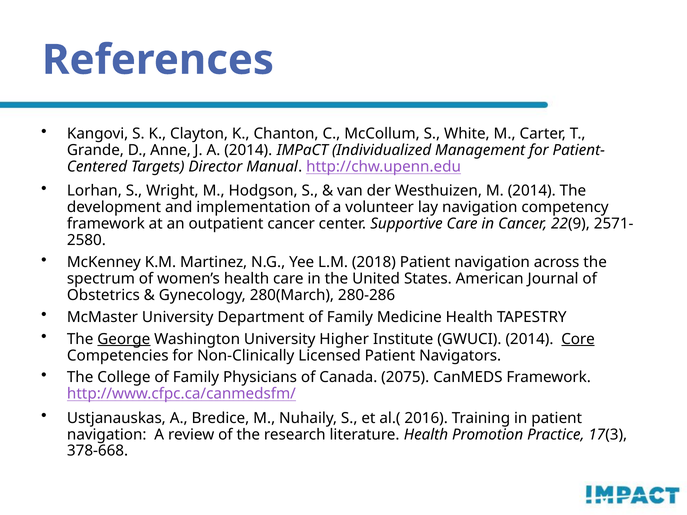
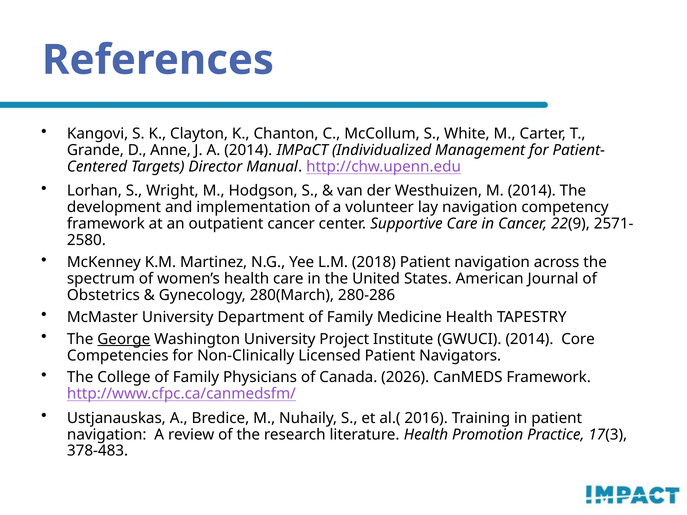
Higher: Higher -> Project (344, 339)
Core underline: present -> none (578, 339)
2075: 2075 -> 2026 (405, 378)
378-668: 378-668 -> 378-483 (98, 451)
